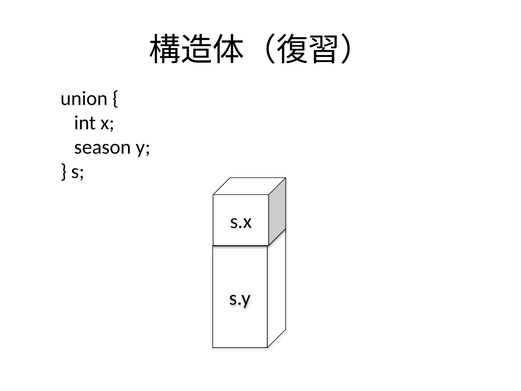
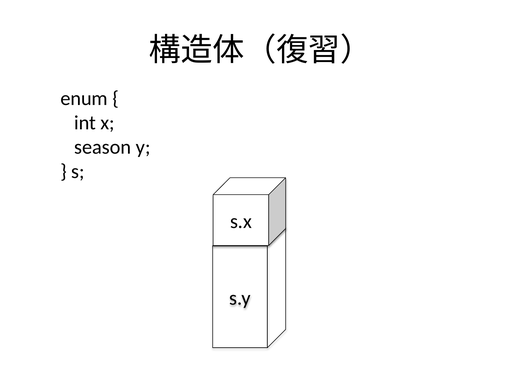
union: union -> enum (84, 98)
